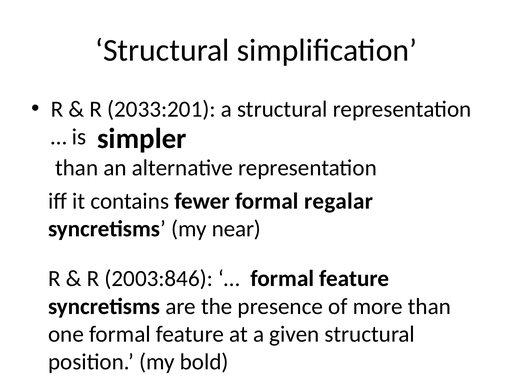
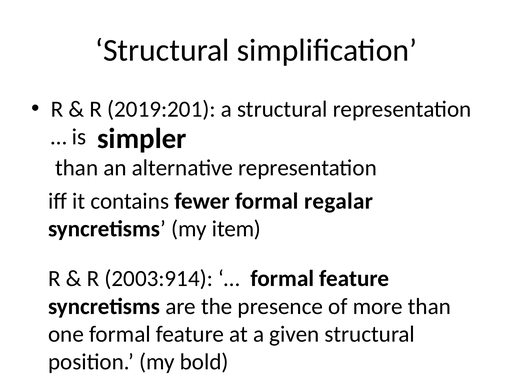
2033:201: 2033:201 -> 2019:201 (161, 109)
near: near -> item (236, 229)
2003:846: 2003:846 -> 2003:914 (159, 279)
